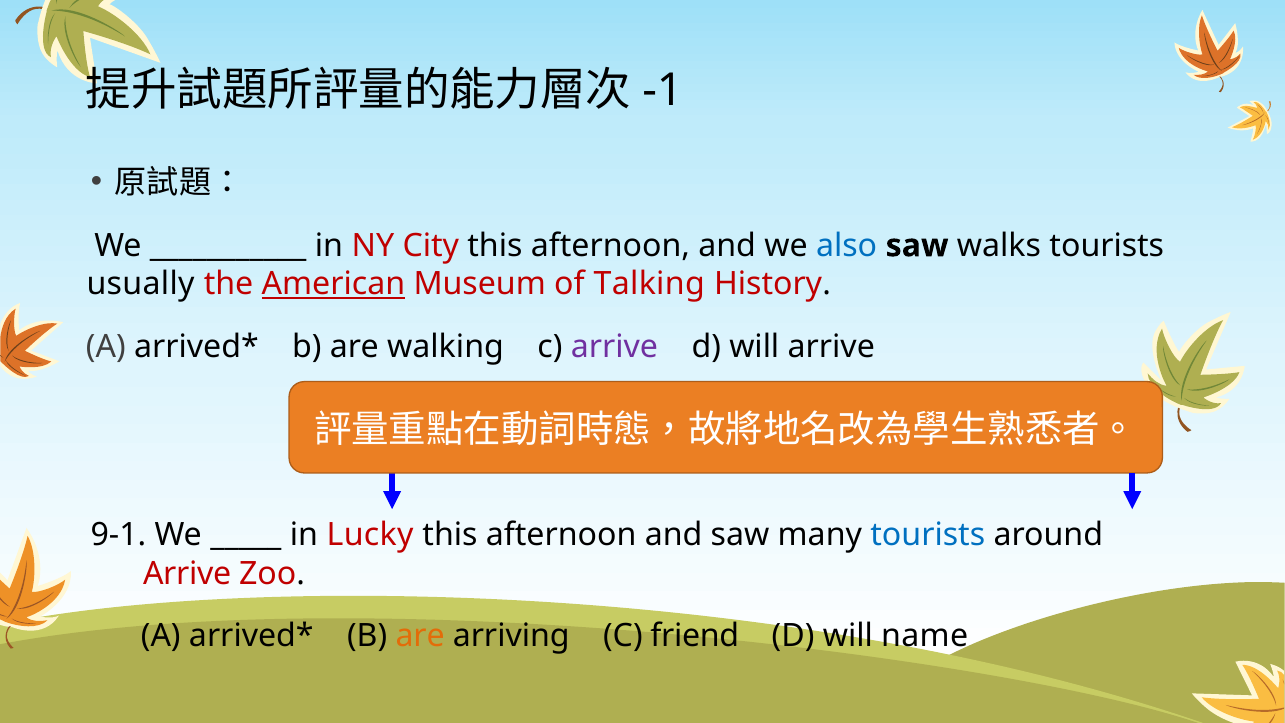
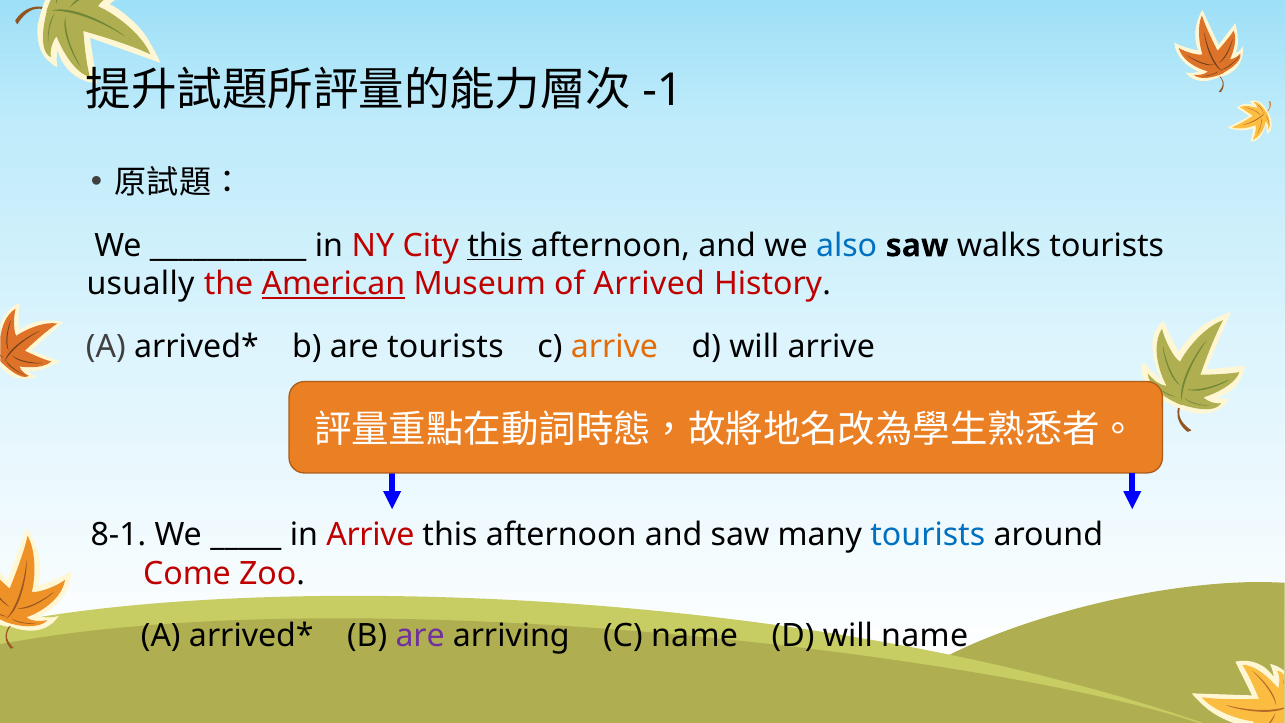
this underline: none -> present (495, 246)
Talking: Talking -> Arrived (649, 284)
are walking: walking -> tourists (445, 347)
arrive colour: purple -> orange (614, 347)
9-1: 9-1 -> 8-1 (118, 535)
in Lucky: Lucky -> Arrive (370, 535)
Arrive: Arrive -> Come (187, 573)
are colour: orange -> purple (420, 636)
C friend: friend -> name (695, 636)
